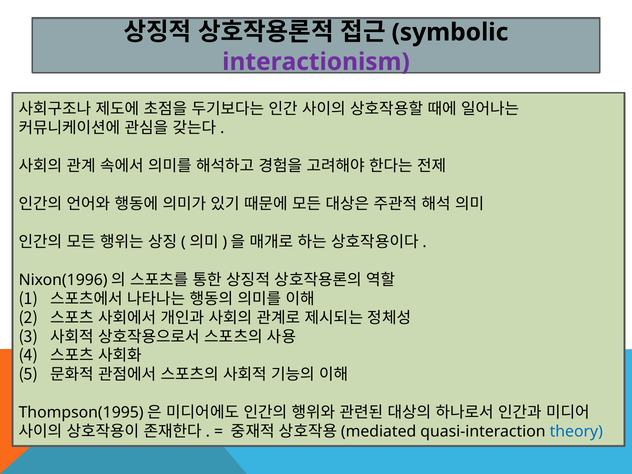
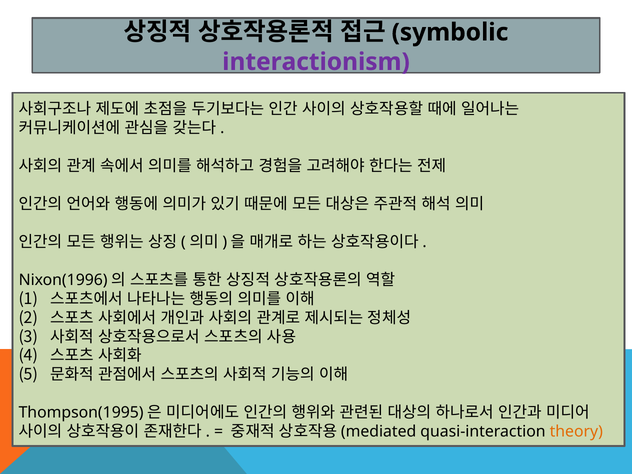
theory colour: blue -> orange (576, 432)
